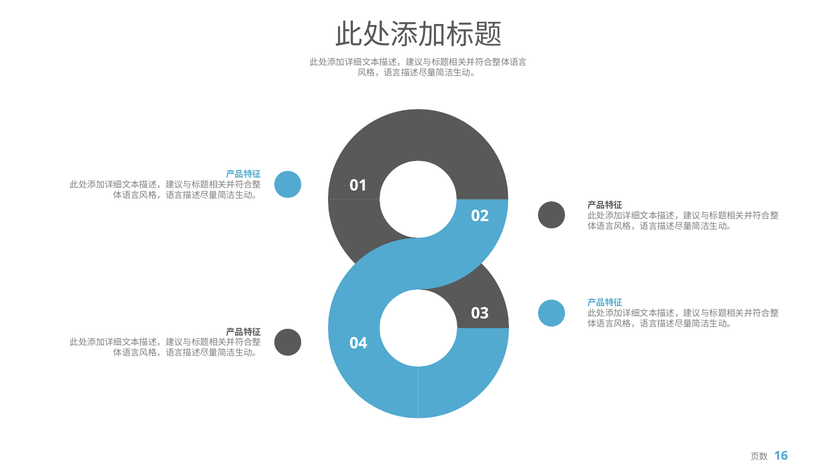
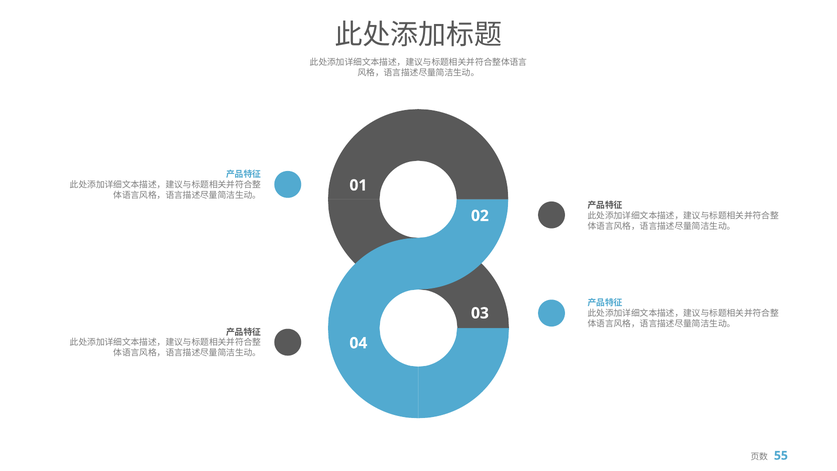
16: 16 -> 55 (781, 455)
